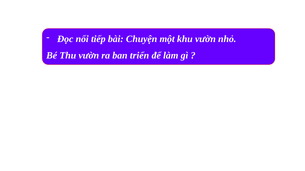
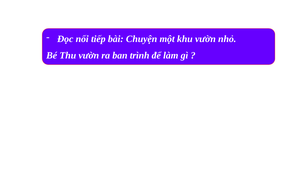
triển: triển -> trình (140, 56)
